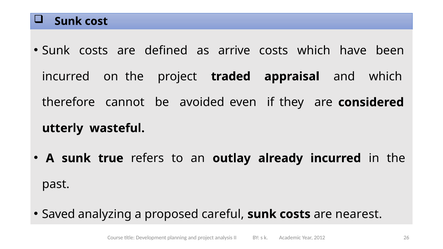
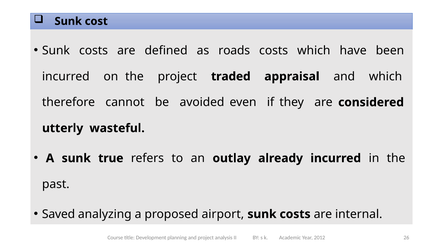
arrive: arrive -> roads (234, 51)
careful: careful -> airport (223, 214)
nearest: nearest -> internal (359, 214)
